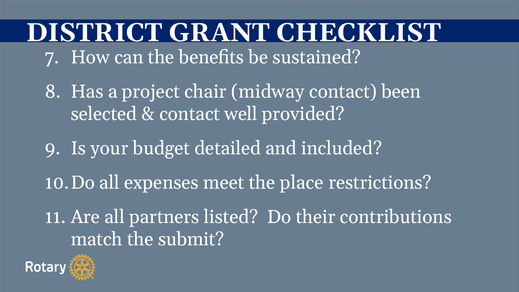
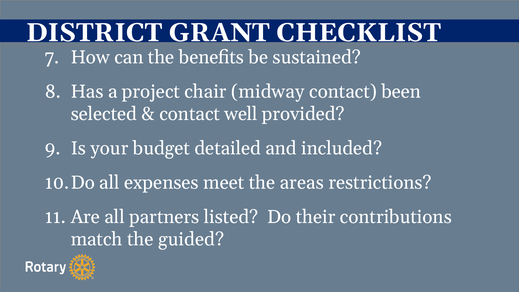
place: place -> areas (302, 183)
submit: submit -> guided (191, 239)
